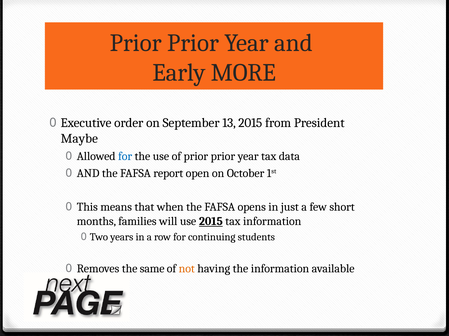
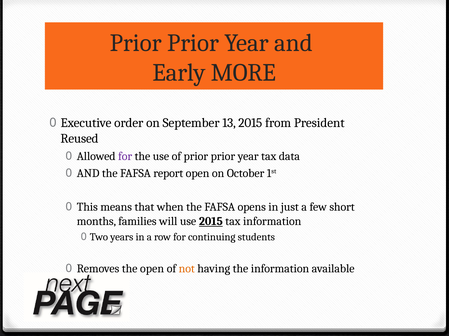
Maybe: Maybe -> Reused (79, 139)
for colour: blue -> purple (125, 157)
the same: same -> open (152, 269)
